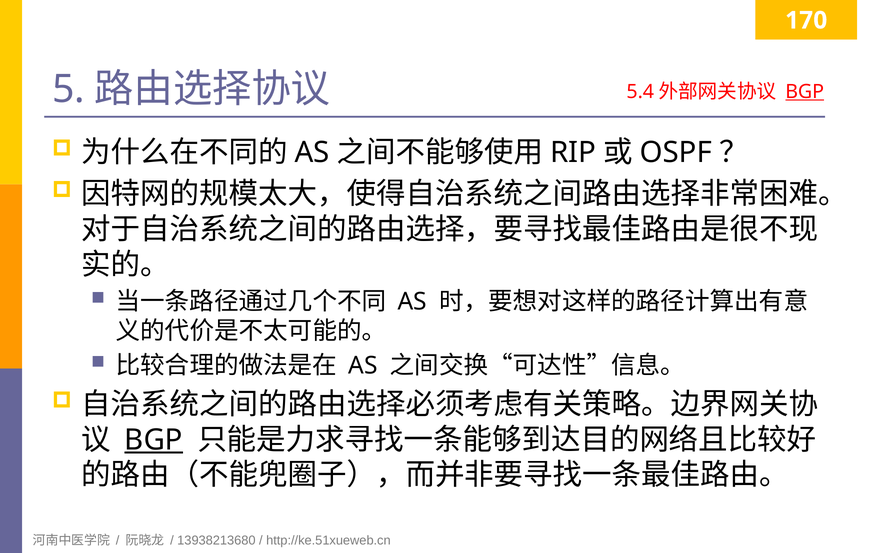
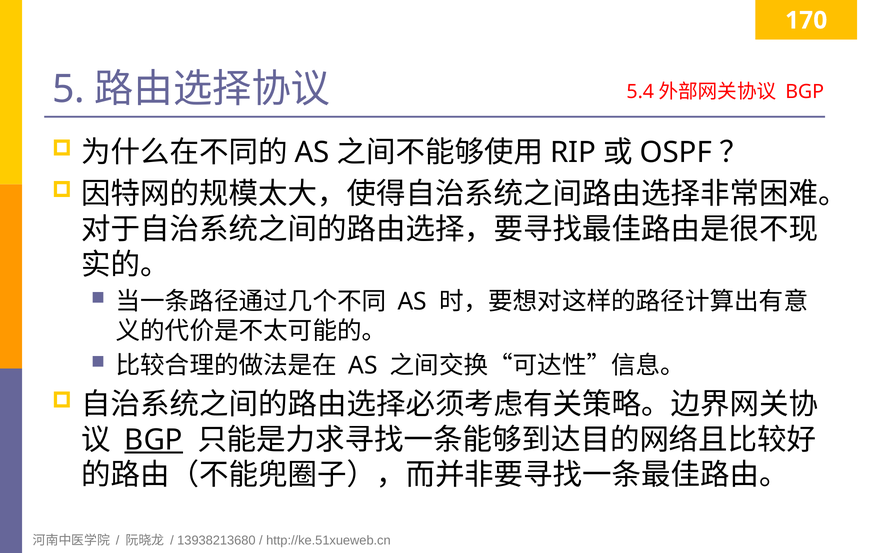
BGP underline: present -> none (805, 92)
